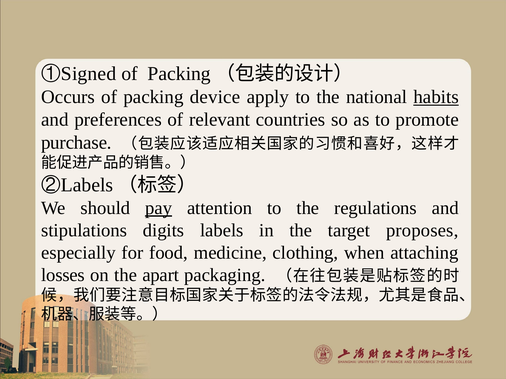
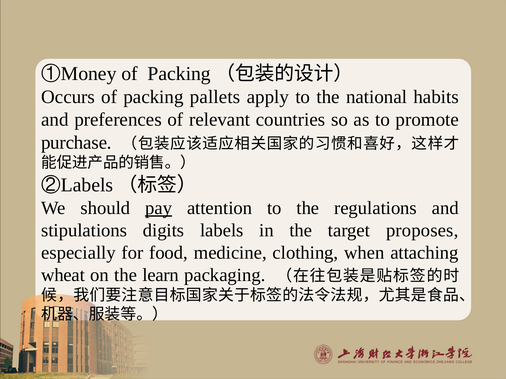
Signed: Signed -> Money (89, 74)
device: device -> pallets (215, 97)
habits underline: present -> none (436, 97)
losses: losses -> wheat (63, 275)
apart: apart -> learn (161, 275)
